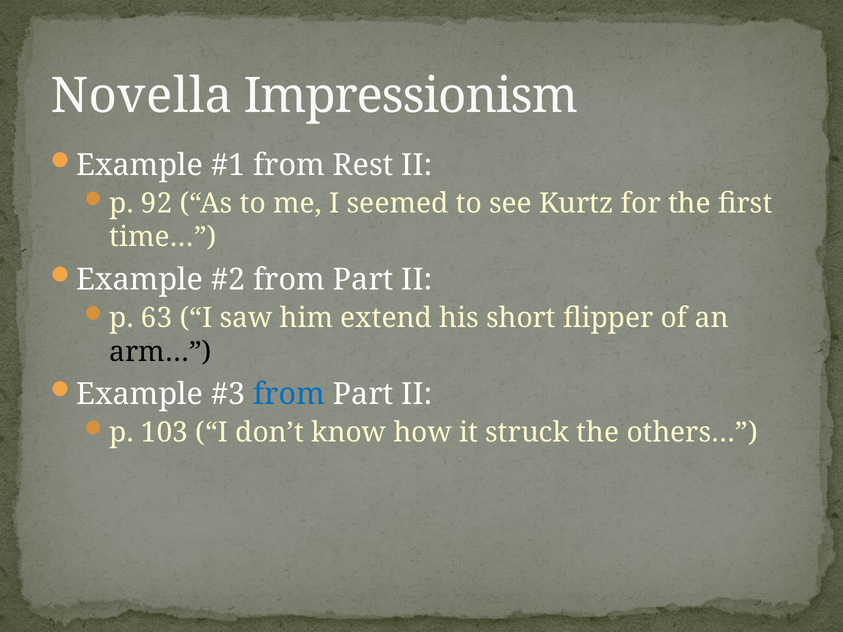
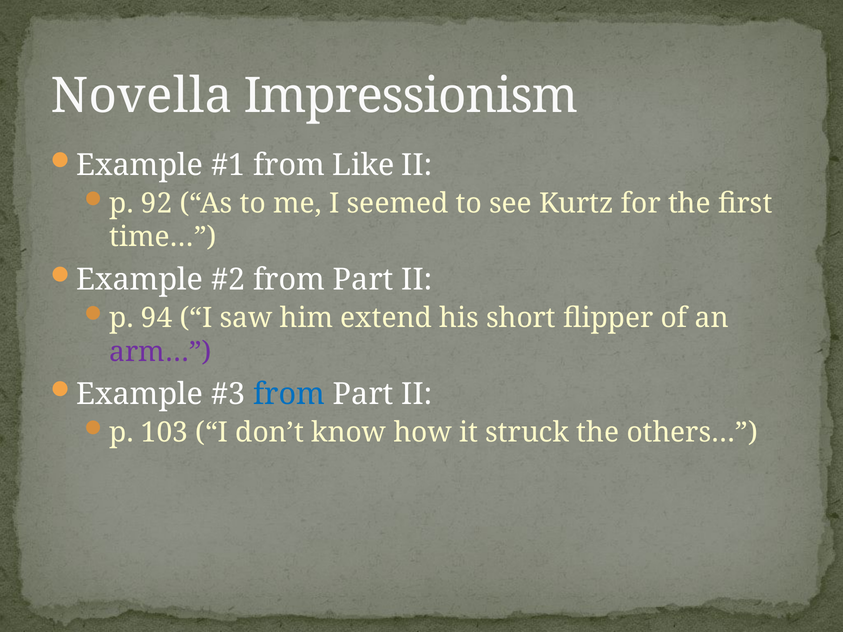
Rest: Rest -> Like (363, 165)
63: 63 -> 94 (157, 318)
arm… colour: black -> purple (160, 352)
